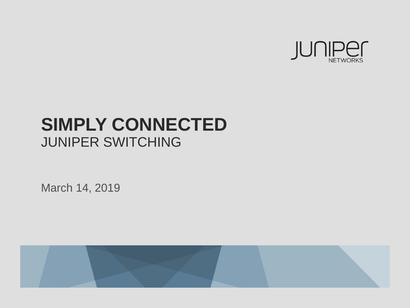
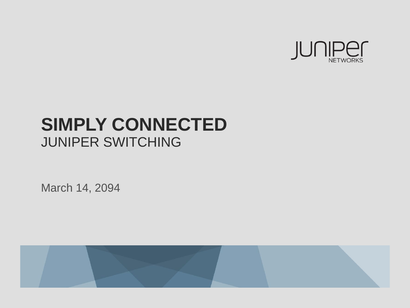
2019: 2019 -> 2094 (107, 188)
